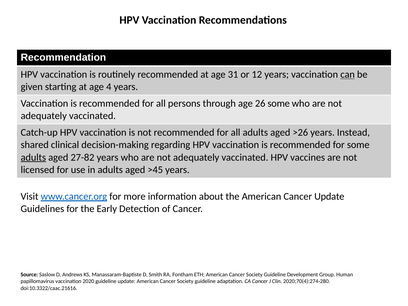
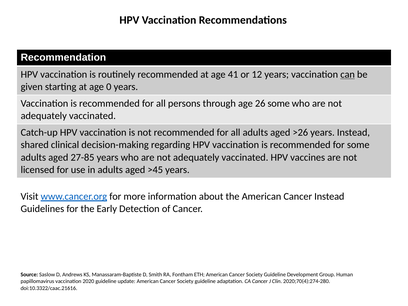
31: 31 -> 41 (233, 74)
4: 4 -> 0 (109, 87)
adults underline: present -> none (33, 157)
27-82: 27-82 -> 27-85 (82, 157)
Cancer Update: Update -> Instead (329, 197)
